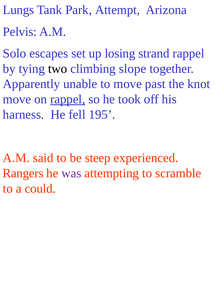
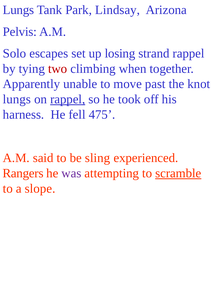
Attempt: Attempt -> Lindsay (117, 10)
two colour: black -> red (58, 69)
slope: slope -> when (133, 69)
move: move -> lungs (17, 99)
195: 195 -> 475 (102, 114)
steep: steep -> sling (98, 158)
scramble underline: none -> present (178, 173)
could: could -> slope (40, 188)
